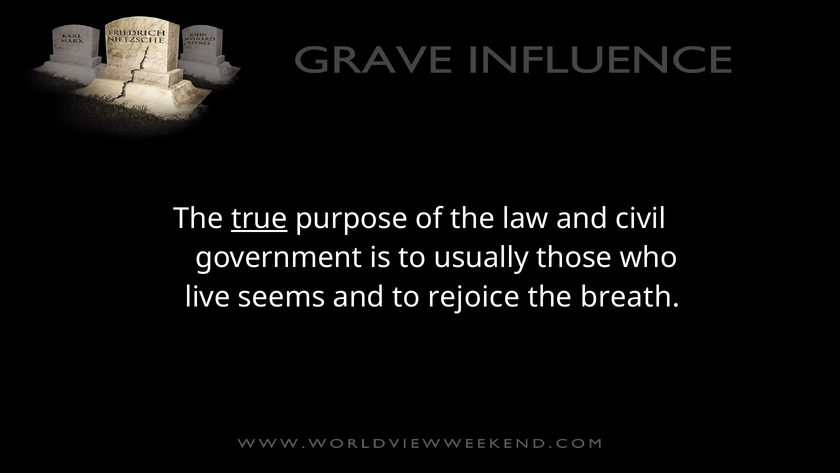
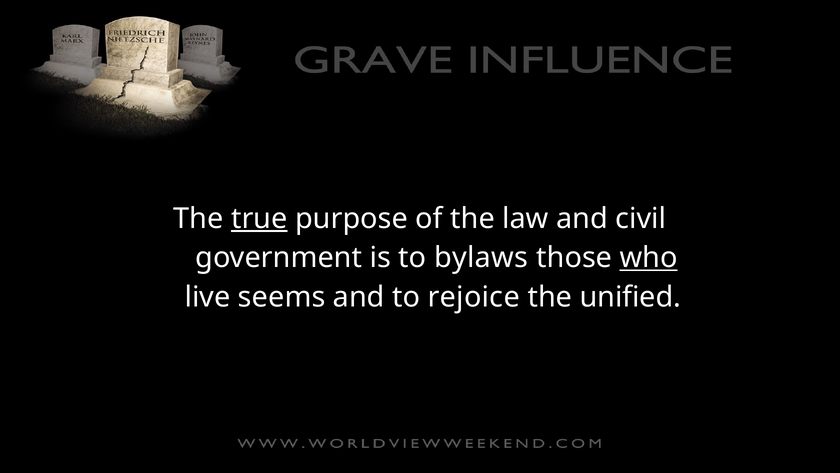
usually: usually -> bylaws (481, 258)
who underline: none -> present (649, 258)
breath: breath -> unified (630, 297)
